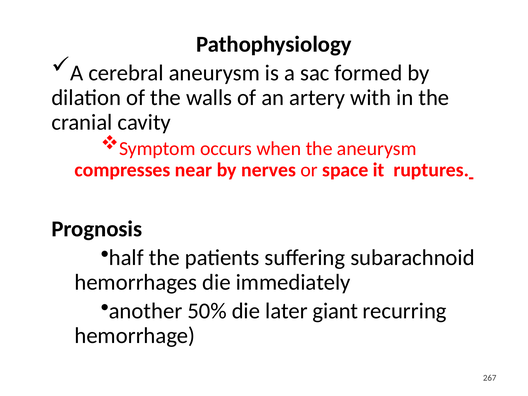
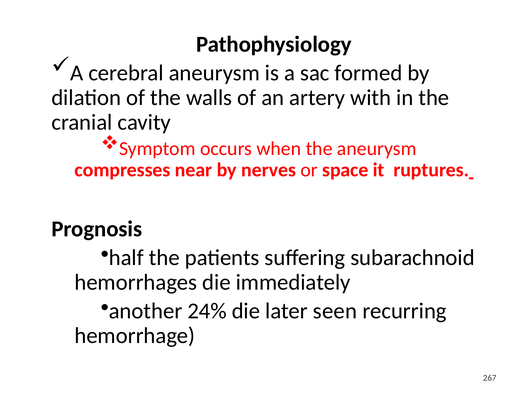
50%: 50% -> 24% (207, 311)
giant: giant -> seen (335, 311)
